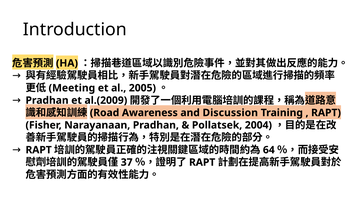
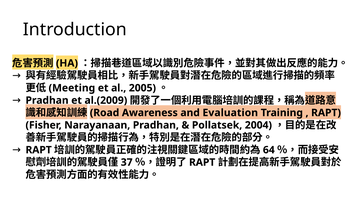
Discussion: Discussion -> Evaluation (230, 113)
